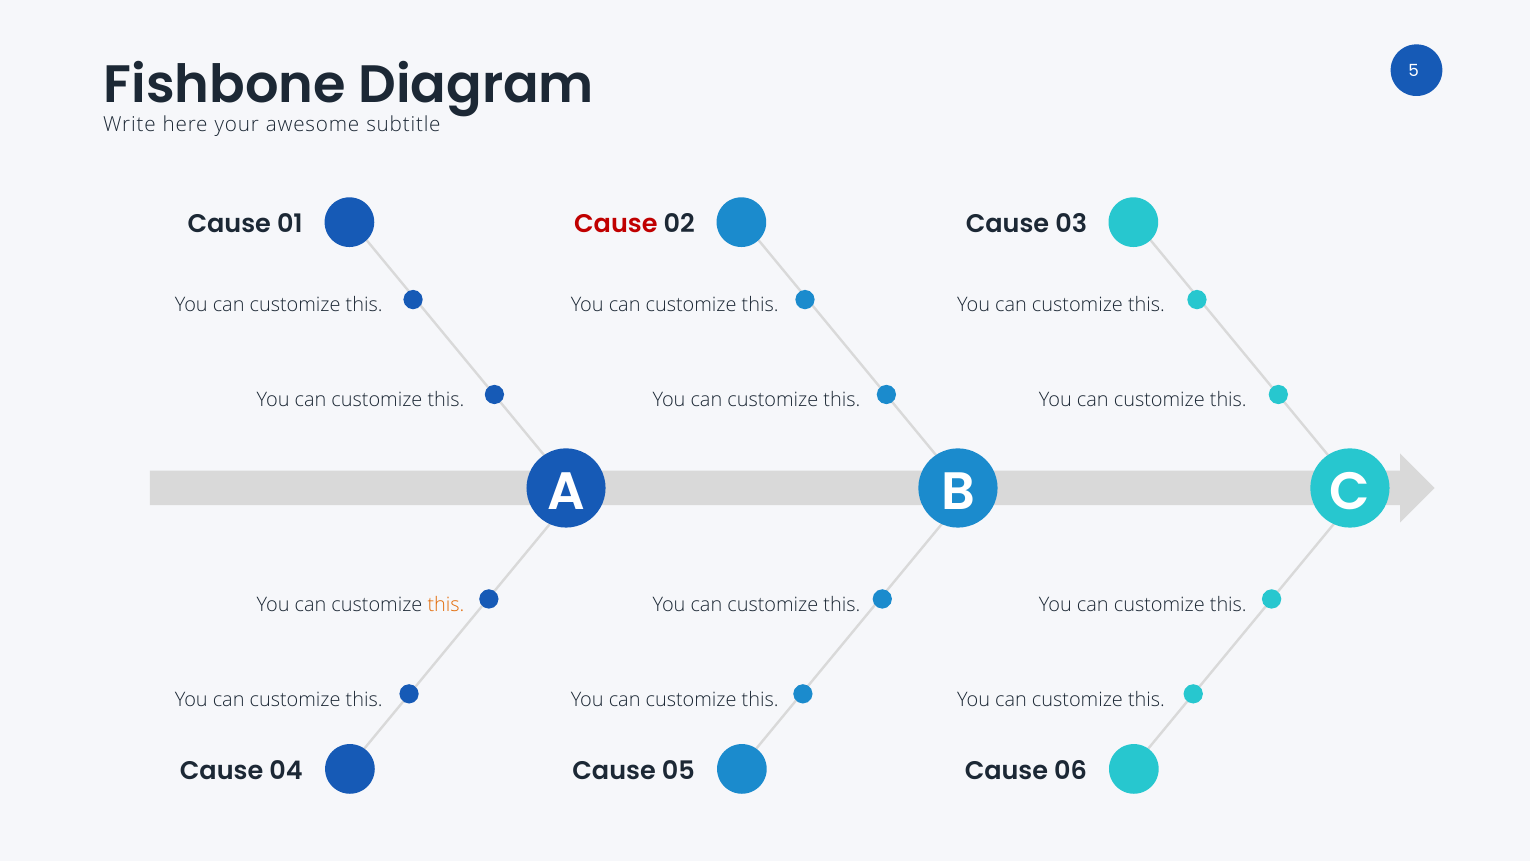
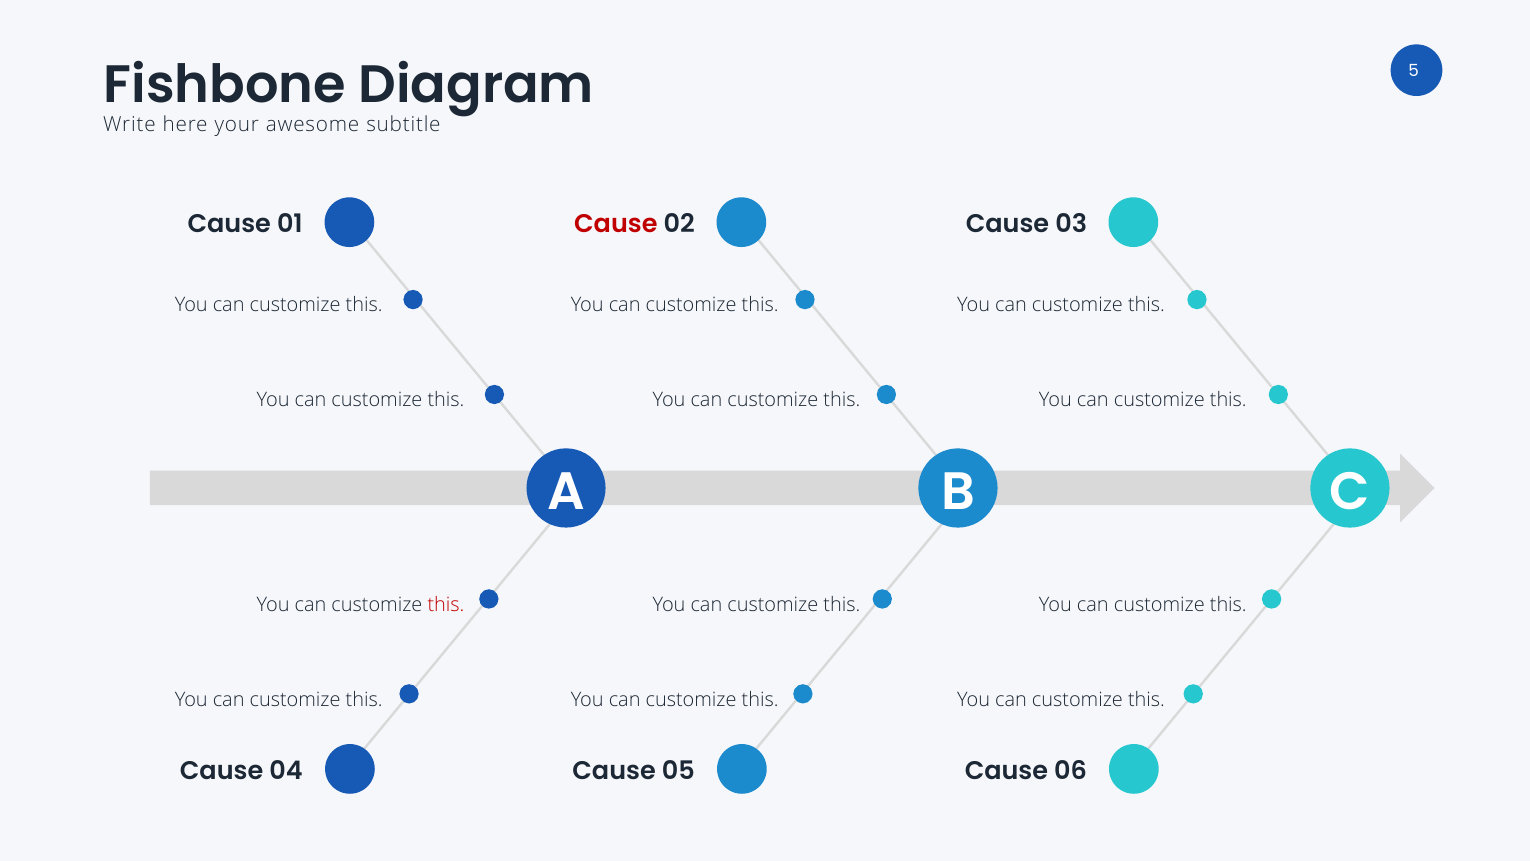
this colour: orange -> red (446, 605)
